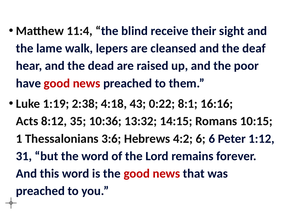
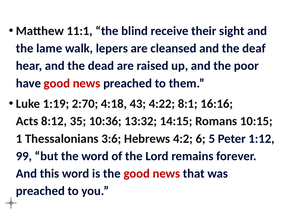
11:4: 11:4 -> 11:1 (80, 31)
2:38: 2:38 -> 2:70 (85, 104)
0:22: 0:22 -> 4:22 (162, 104)
6 6: 6 -> 5 (212, 139)
31: 31 -> 99 (24, 156)
